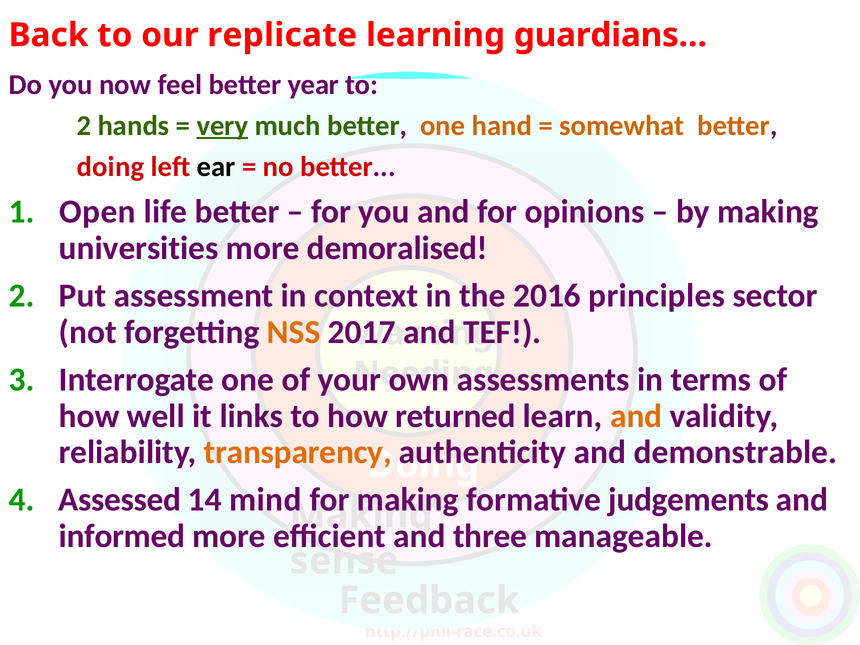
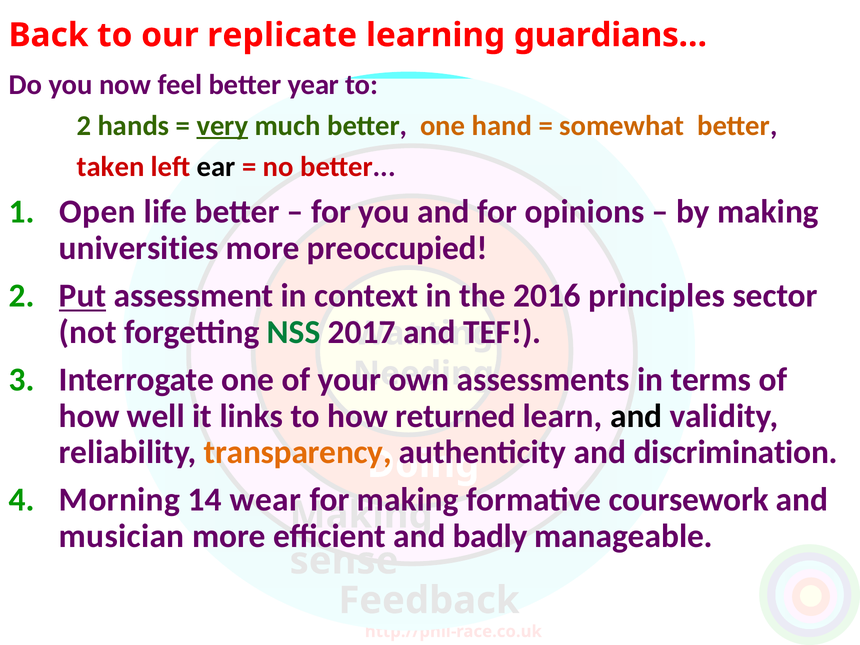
doing: doing -> taken (111, 167)
demoralised: demoralised -> preoccupied (397, 248)
Put underline: none -> present (82, 296)
NSS colour: orange -> green (294, 332)
and colour: orange -> black (636, 416)
demonstrable: demonstrable -> discrimination (736, 452)
Assessed: Assessed -> Morning (119, 500)
mind: mind -> wear (266, 500)
judgements: judgements -> coursework (689, 500)
informed: informed -> musician (122, 536)
three: three -> badly (490, 536)
